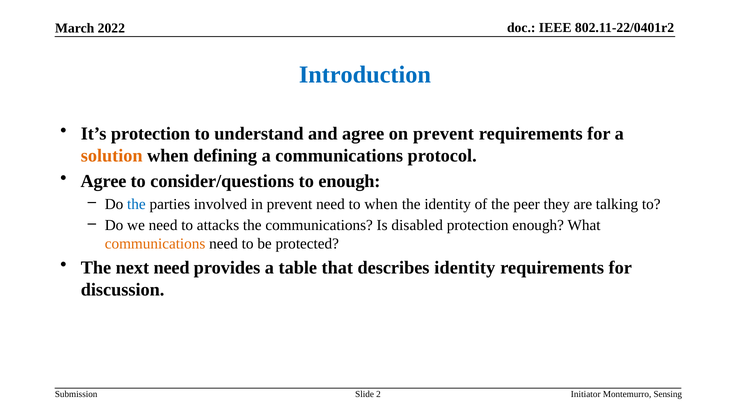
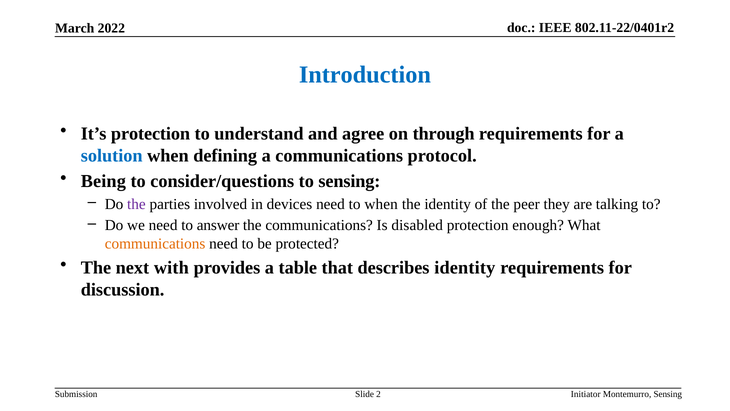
on prevent: prevent -> through (444, 134)
solution colour: orange -> blue (112, 156)
Agree: Agree -> Being (103, 181)
to enough: enough -> sensing (349, 181)
the colour: blue -> purple (136, 204)
in prevent: prevent -> devices (289, 204)
attacks: attacks -> answer (218, 225)
next need: need -> with (171, 267)
